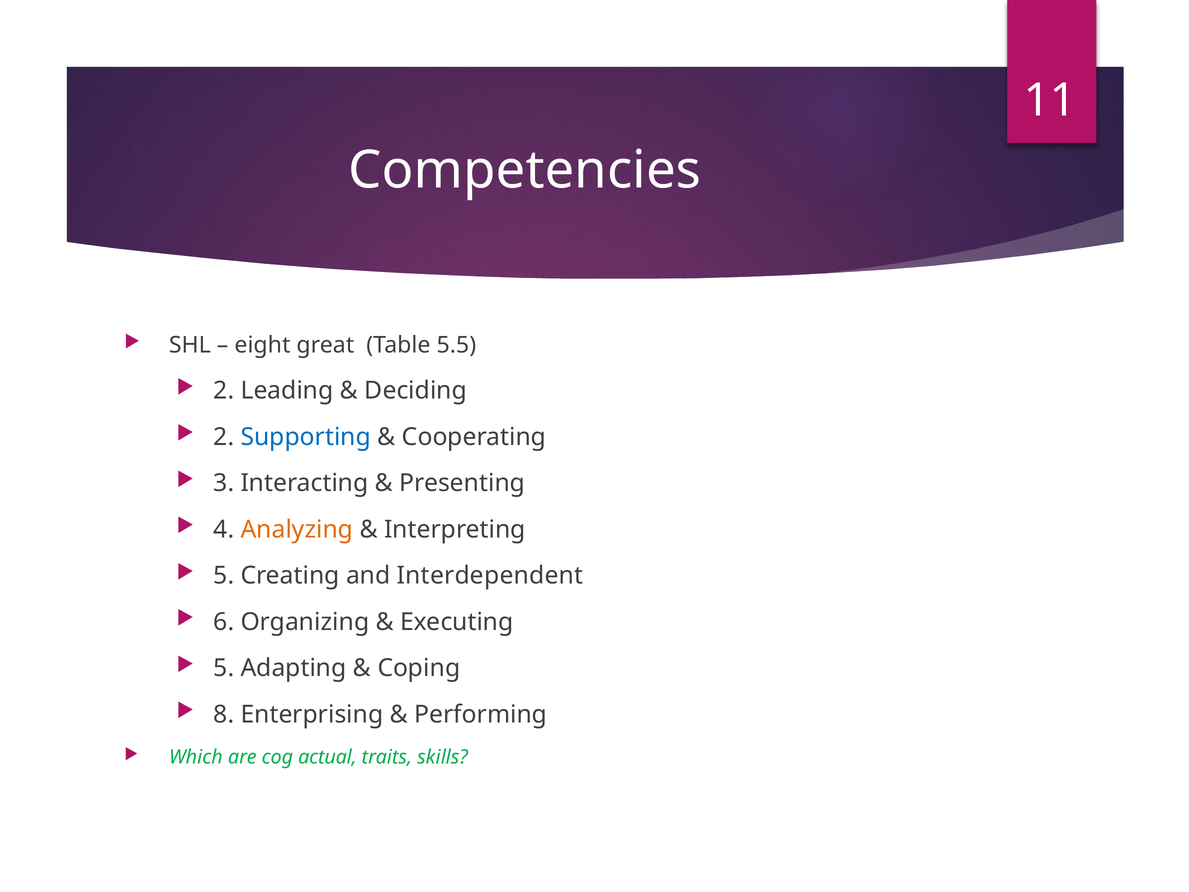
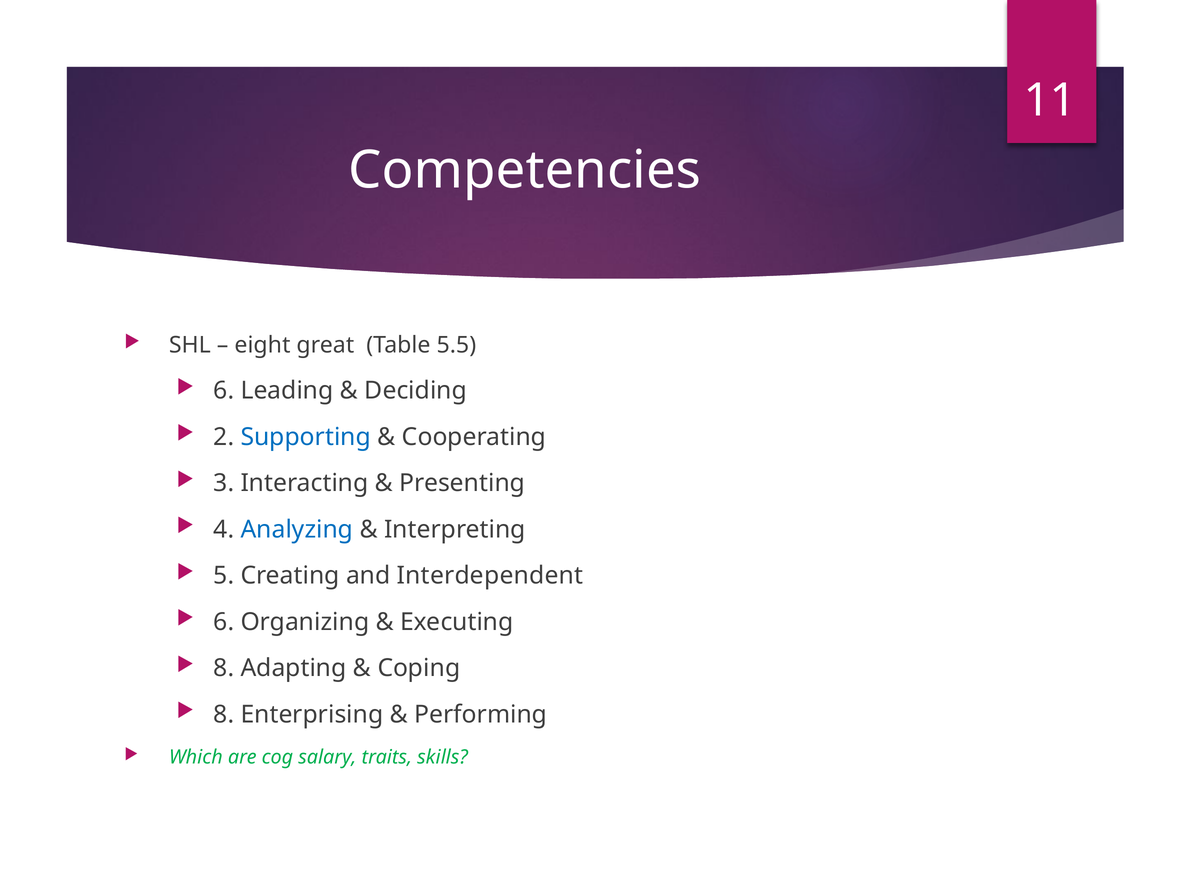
2: 2 -> 6 (224, 390)
Analyzing colour: orange -> blue (297, 529)
5: 5 -> 8 (224, 668)
actual: actual -> salary (327, 757)
